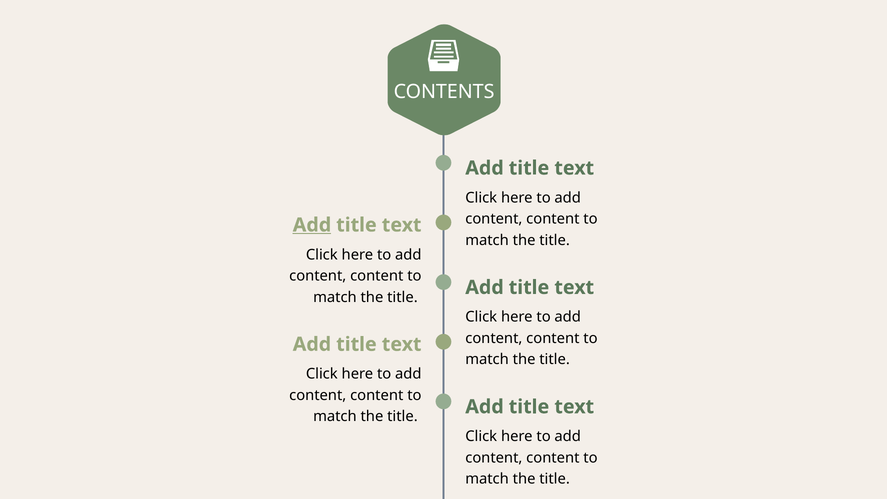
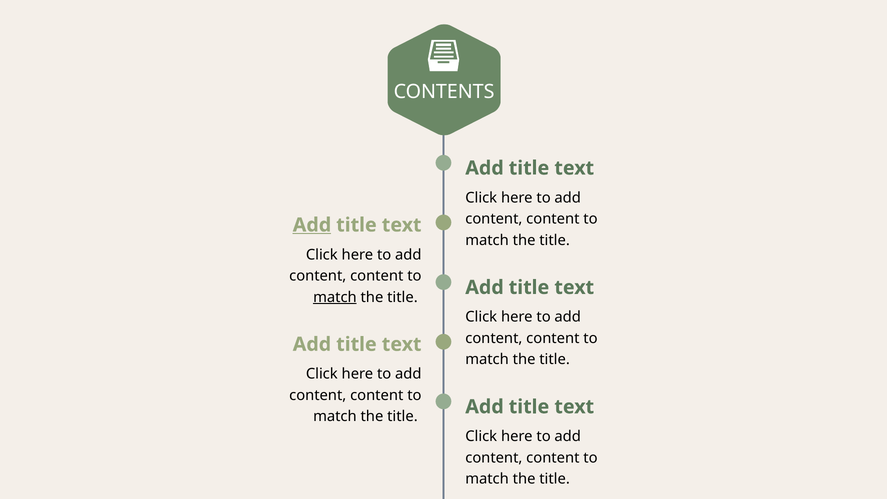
match underline: none -> present (335, 297)
